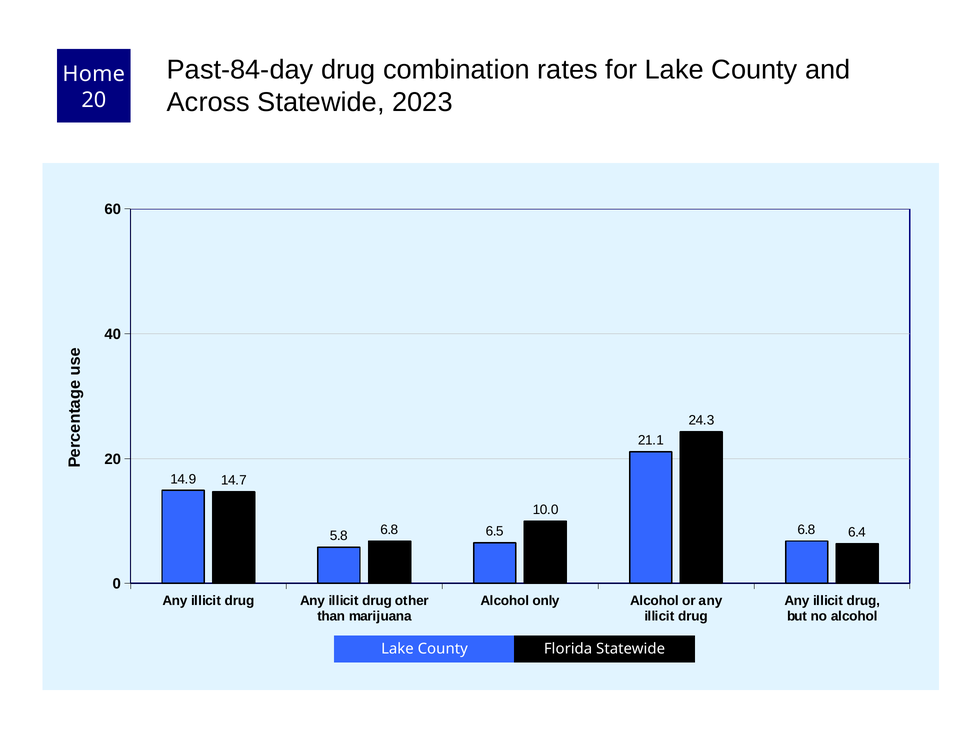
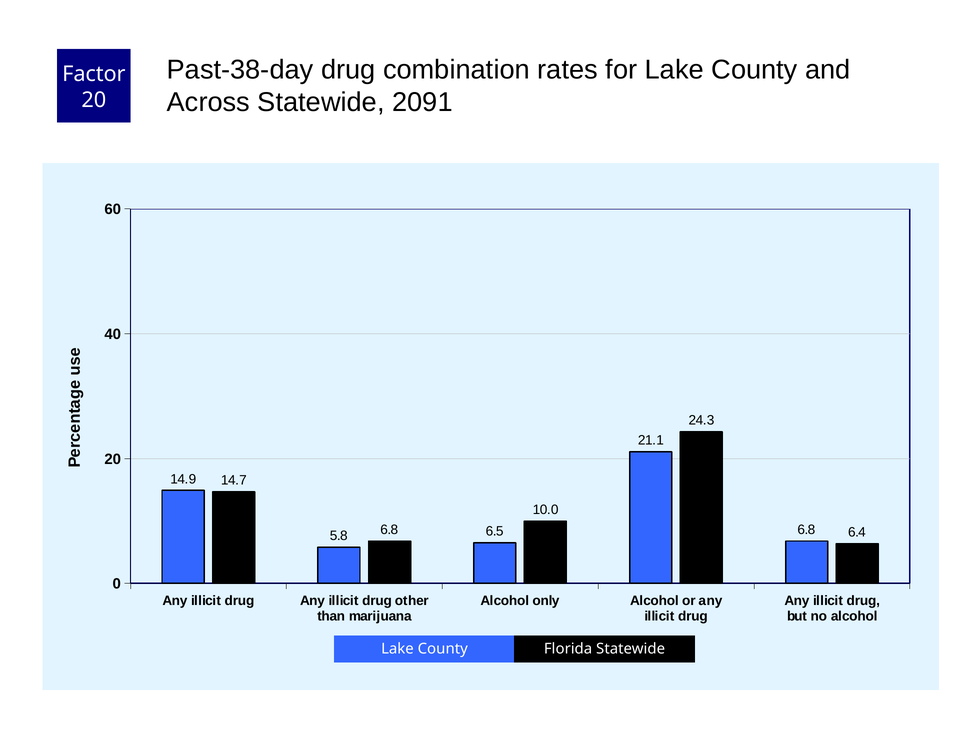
Past-84-day: Past-84-day -> Past-38-day (240, 70)
Home: Home -> Factor (94, 74)
2023: 2023 -> 2091 (422, 102)
